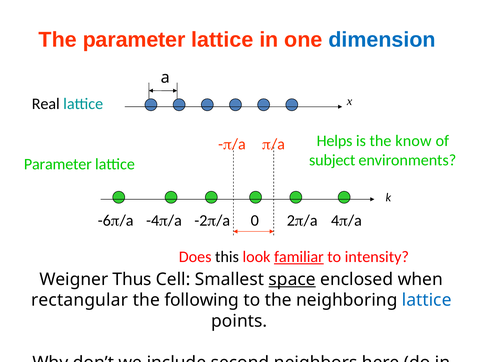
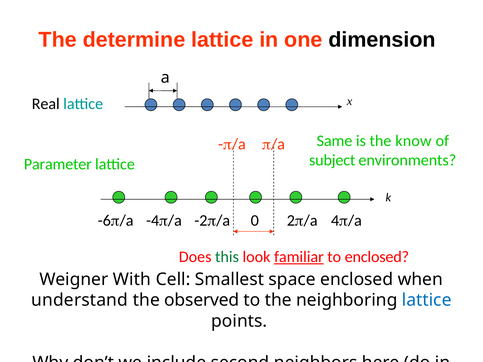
The parameter: parameter -> determine (134, 40)
dimension colour: blue -> black (382, 40)
Helps: Helps -> Same (334, 141)
this colour: black -> green (227, 257)
to intensity: intensity -> enclosed (377, 257)
Thus: Thus -> With (132, 279)
space underline: present -> none (292, 279)
rectangular: rectangular -> understand (80, 300)
following: following -> observed (202, 300)
